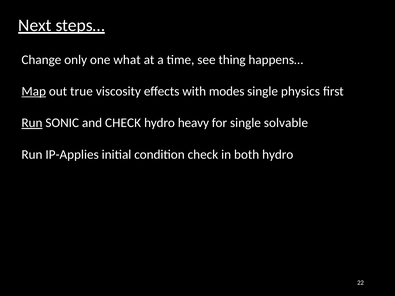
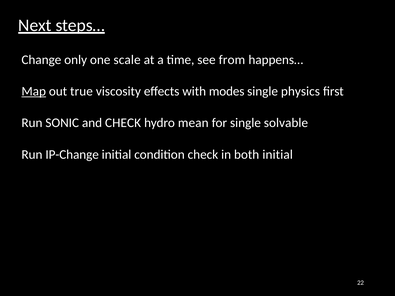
what: what -> scale (127, 60)
thing: thing -> from (232, 60)
Run underline: present -> none (32, 123)
heavy: heavy -> mean (193, 123)
IP-Applies: IP-Applies -> IP-Change (72, 155)
both hydro: hydro -> initial (278, 155)
